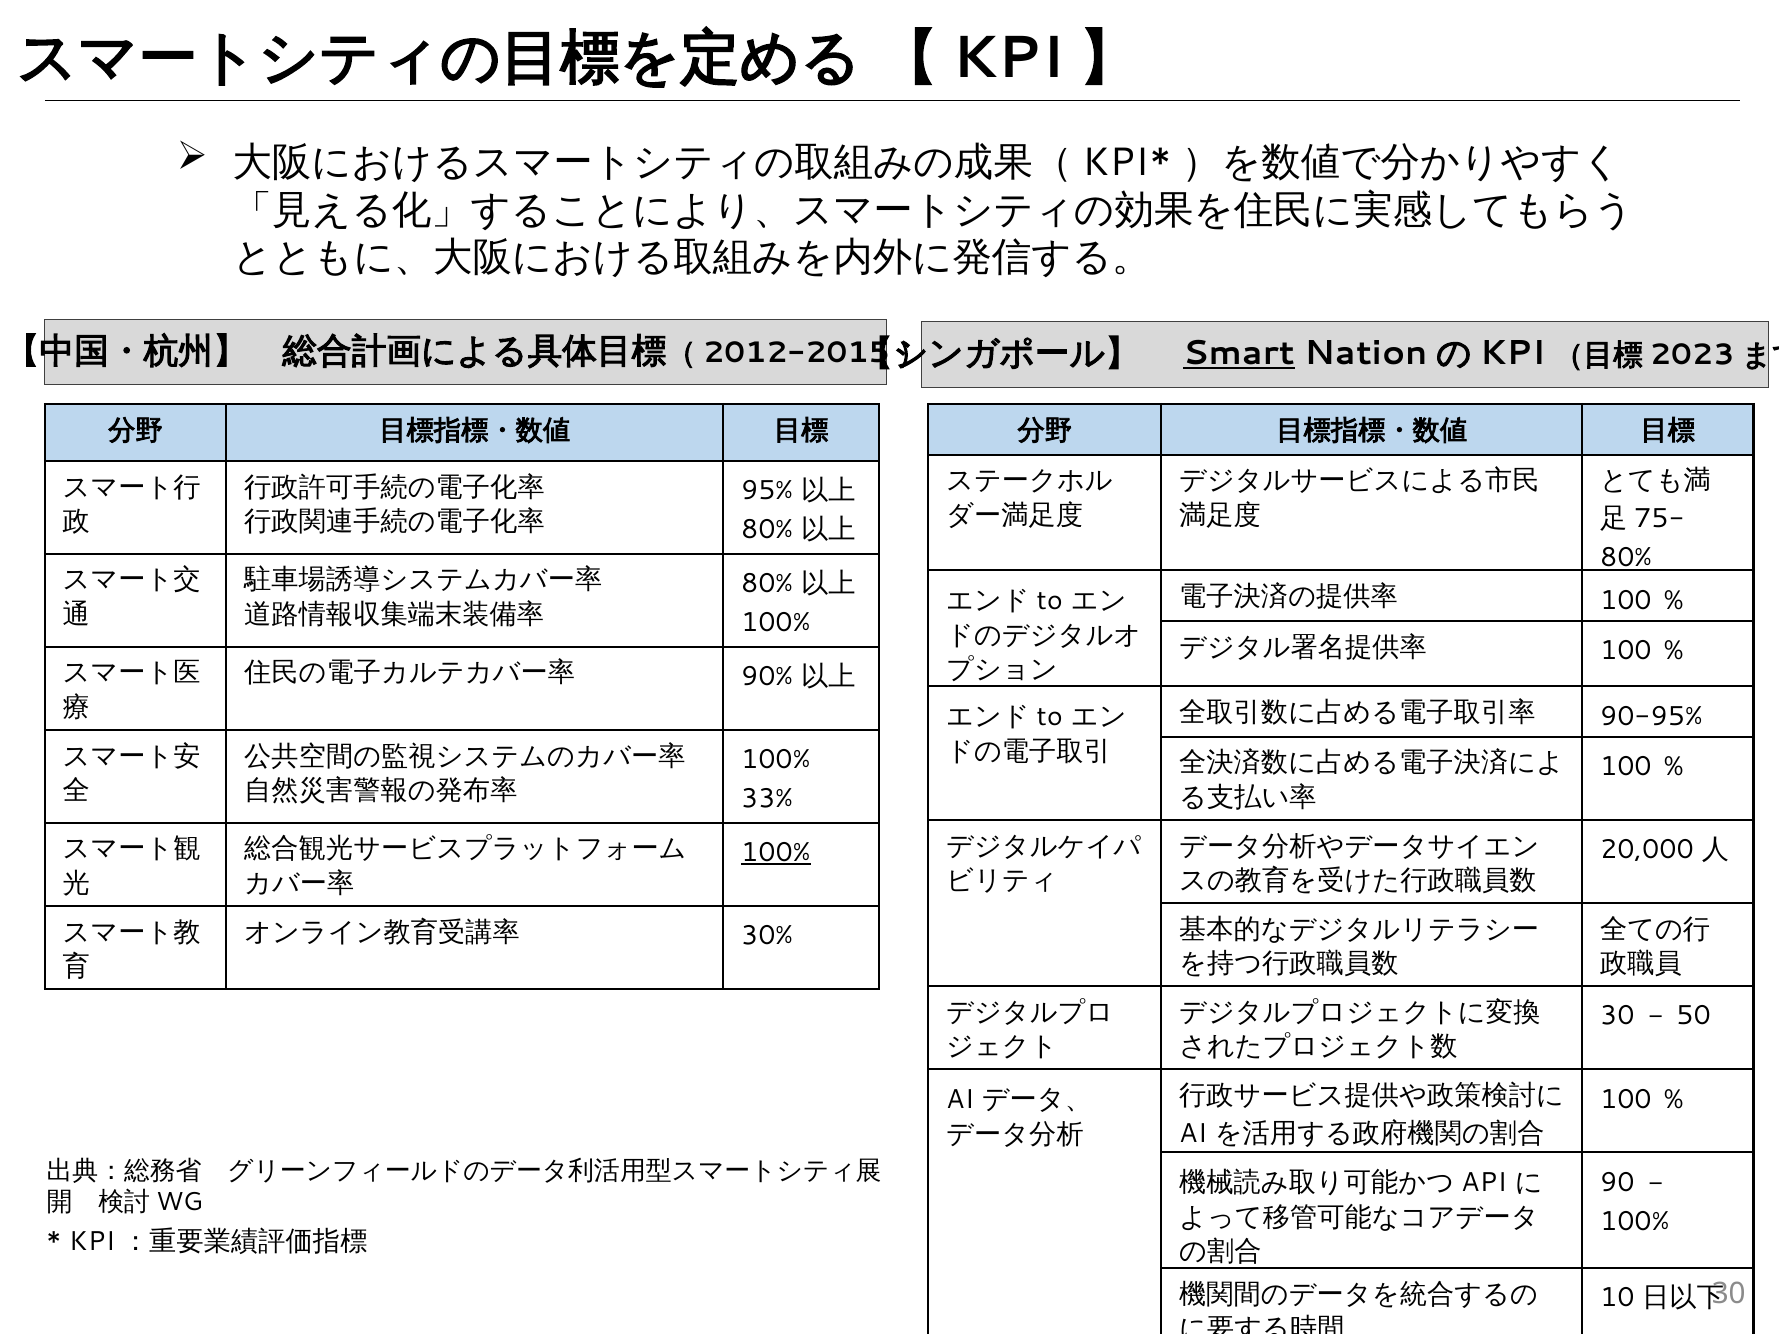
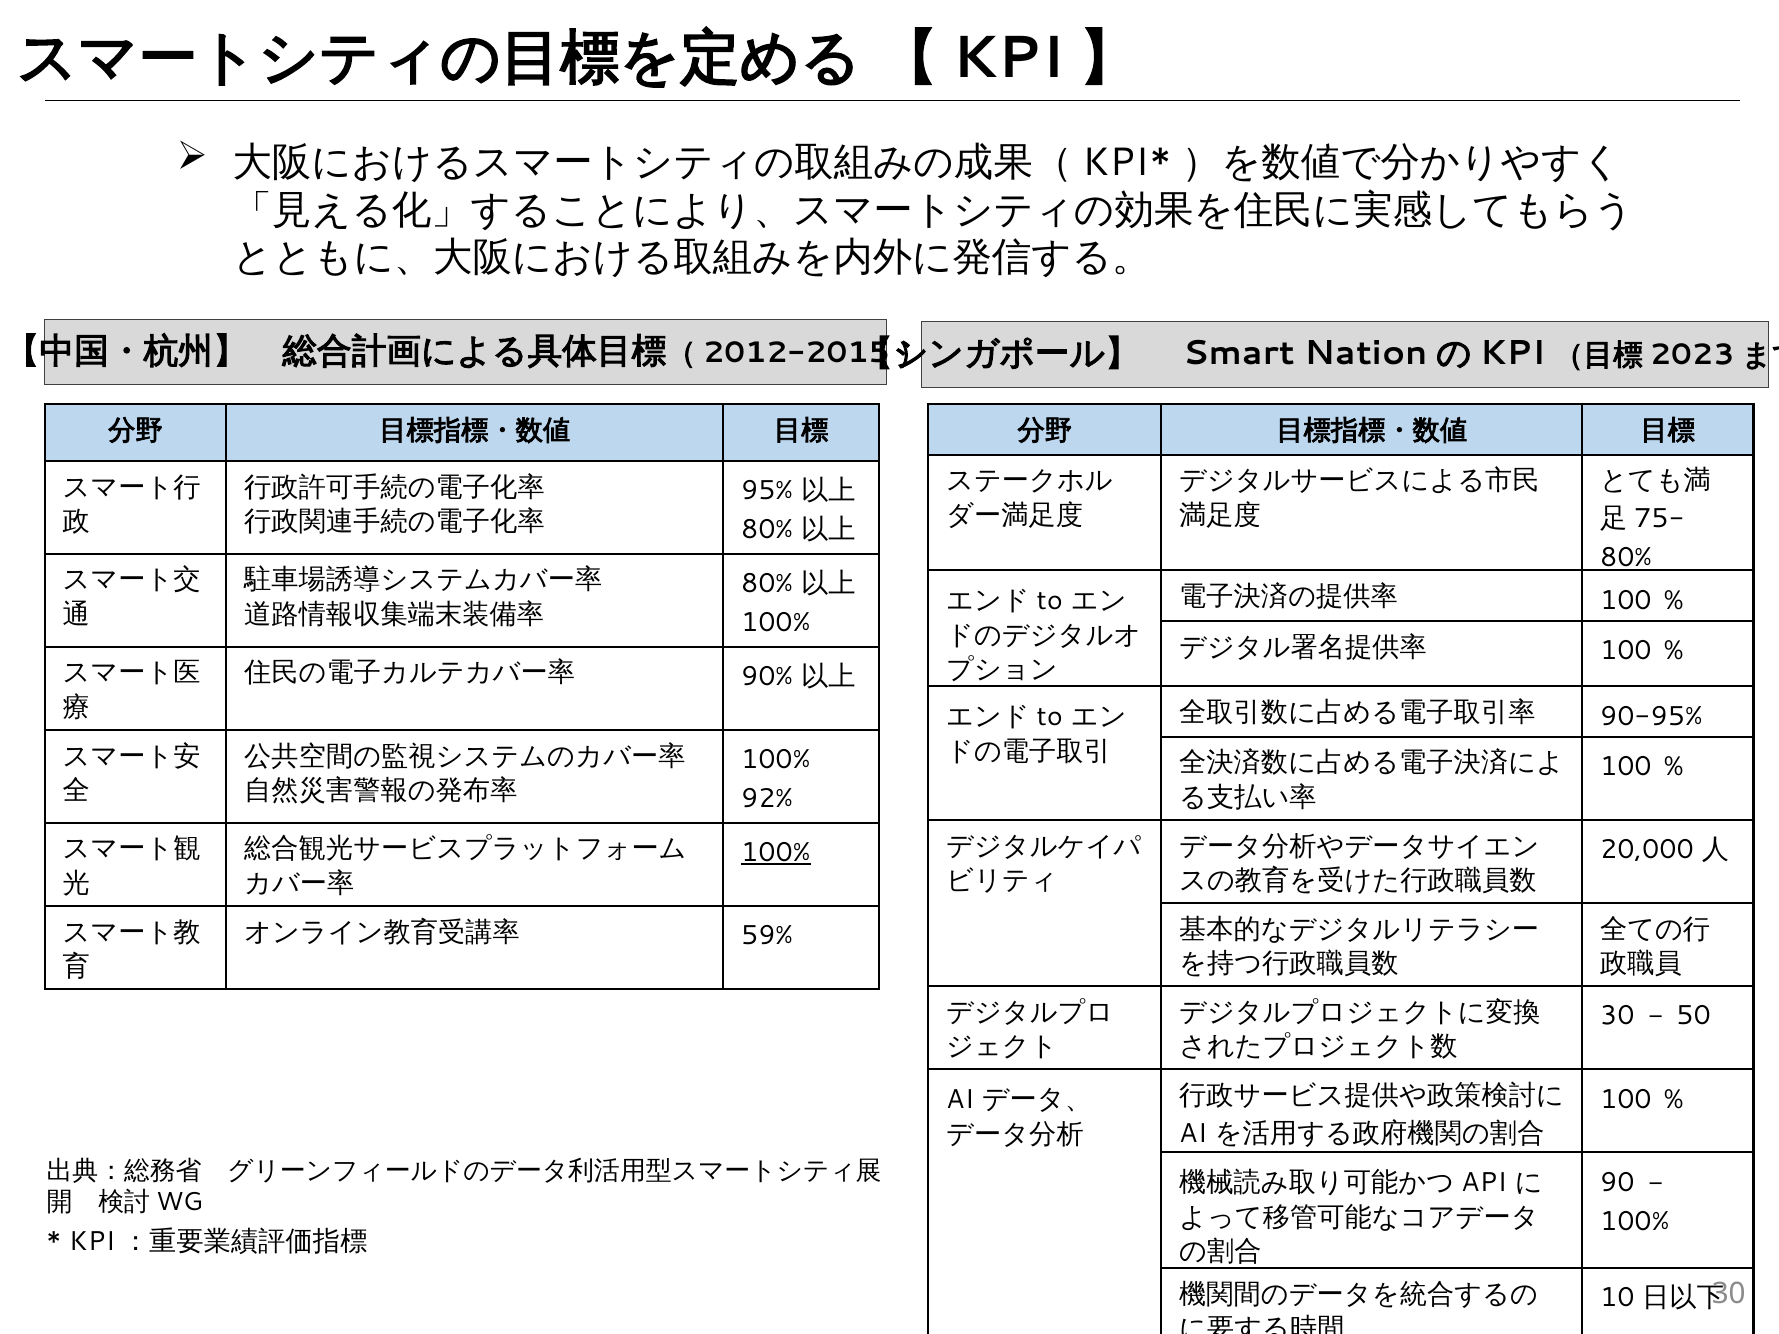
Smart underline: present -> none (1239, 353)
33%: 33% -> 92% (767, 799)
30%: 30% -> 59% (767, 936)
